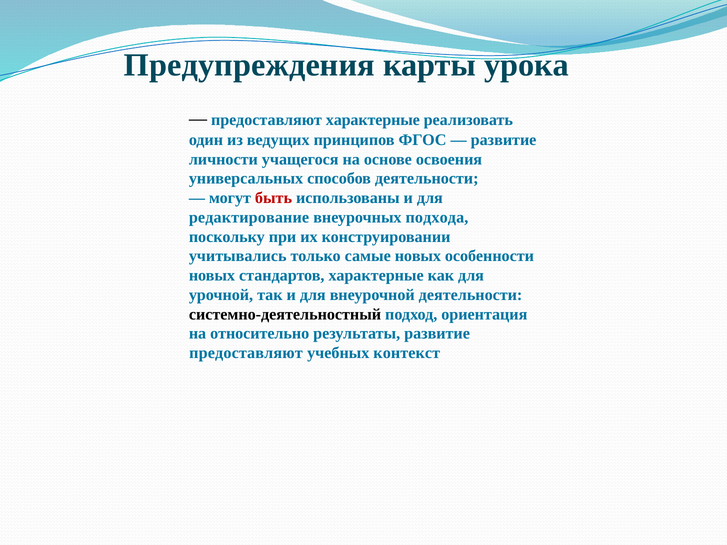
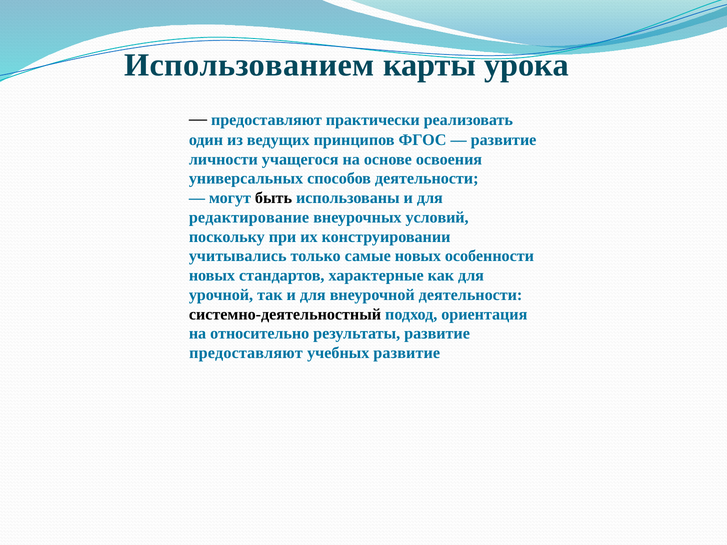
Предупреждения: Предупреждения -> Использованием (249, 65)
предоставляют характерные: характерные -> практически (373, 120)
быть colour: red -> black (274, 198)
подхода: подхода -> условий (437, 217)
учебных контекст: контекст -> развитие (407, 353)
